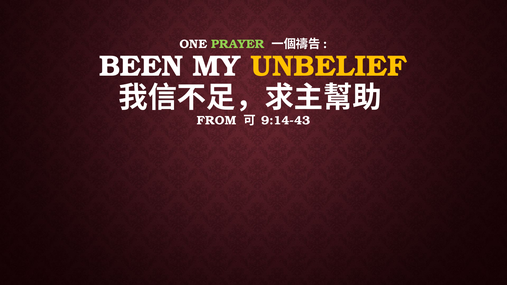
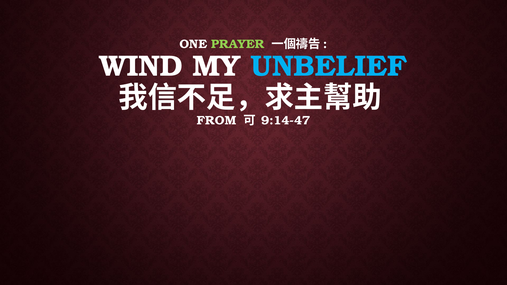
BEEN: BEEN -> WIND (141, 66)
UNBELIEF colour: yellow -> light blue (329, 66)
9:14-43: 9:14-43 -> 9:14-47 (286, 120)
